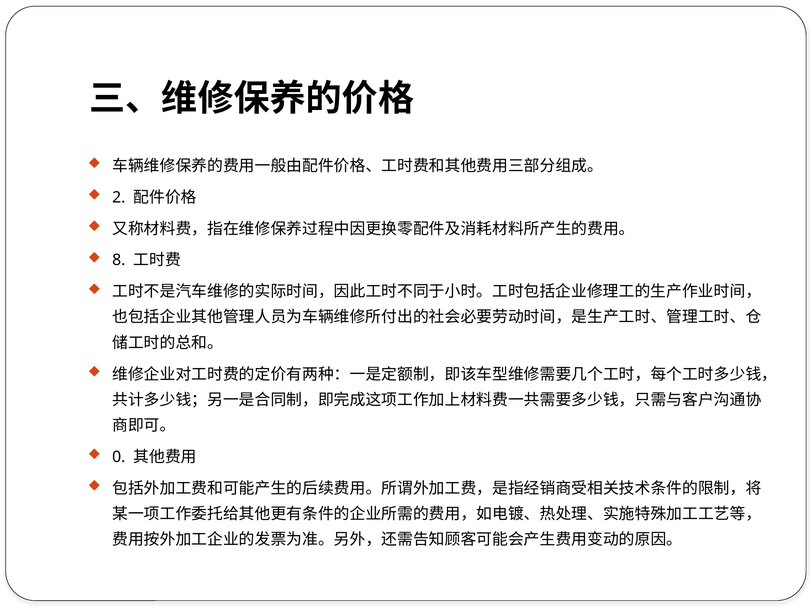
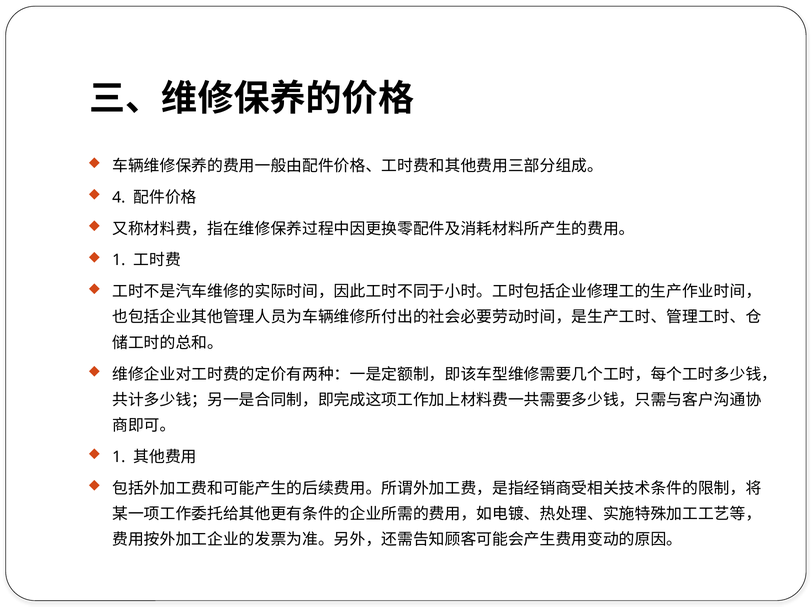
2: 2 -> 4 (119, 197)
8: 8 -> 1 (119, 260)
0: 0 -> 1 (119, 457)
